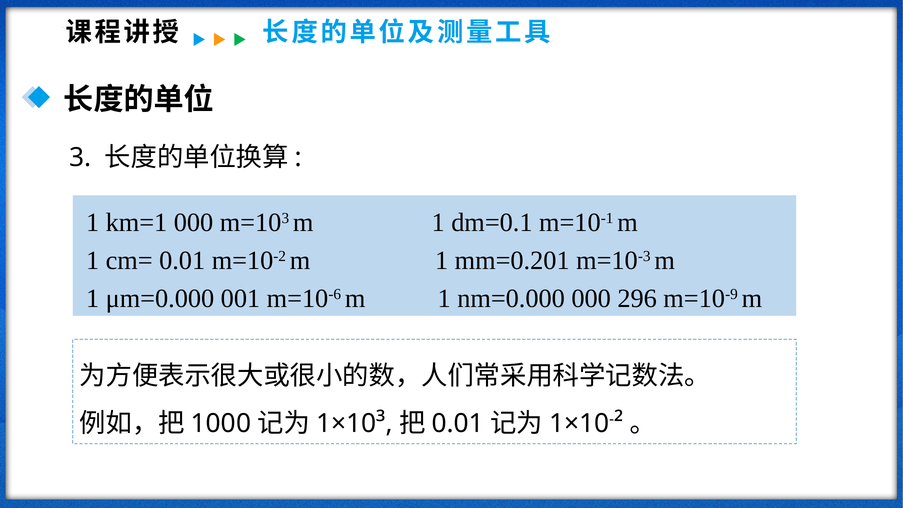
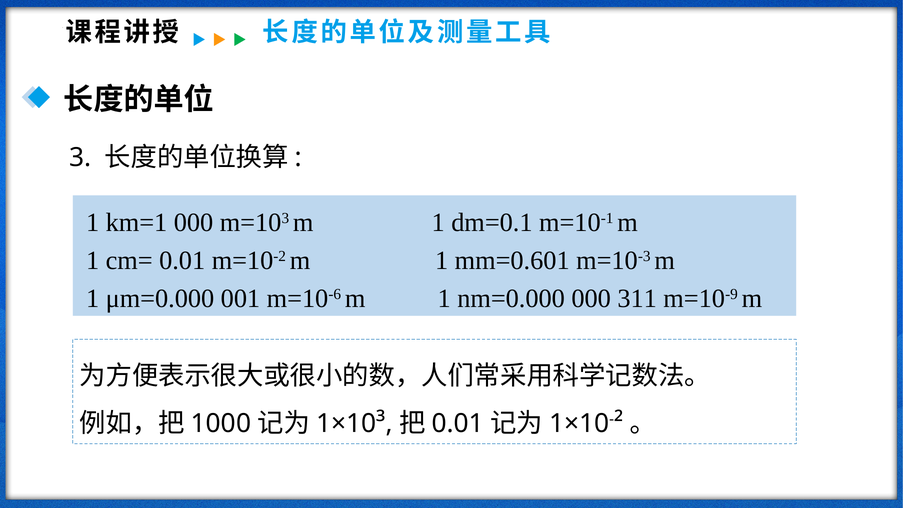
mm=0.201: mm=0.201 -> mm=0.601 (512, 261)
296: 296 -> 311 (637, 298)
